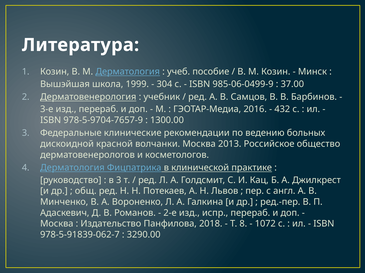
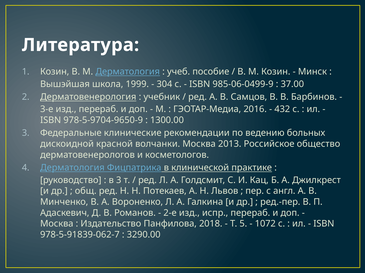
978-5-9704-7657-9: 978-5-9704-7657-9 -> 978-5-9704-9650-9 (103, 120)
8: 8 -> 5 (243, 224)
